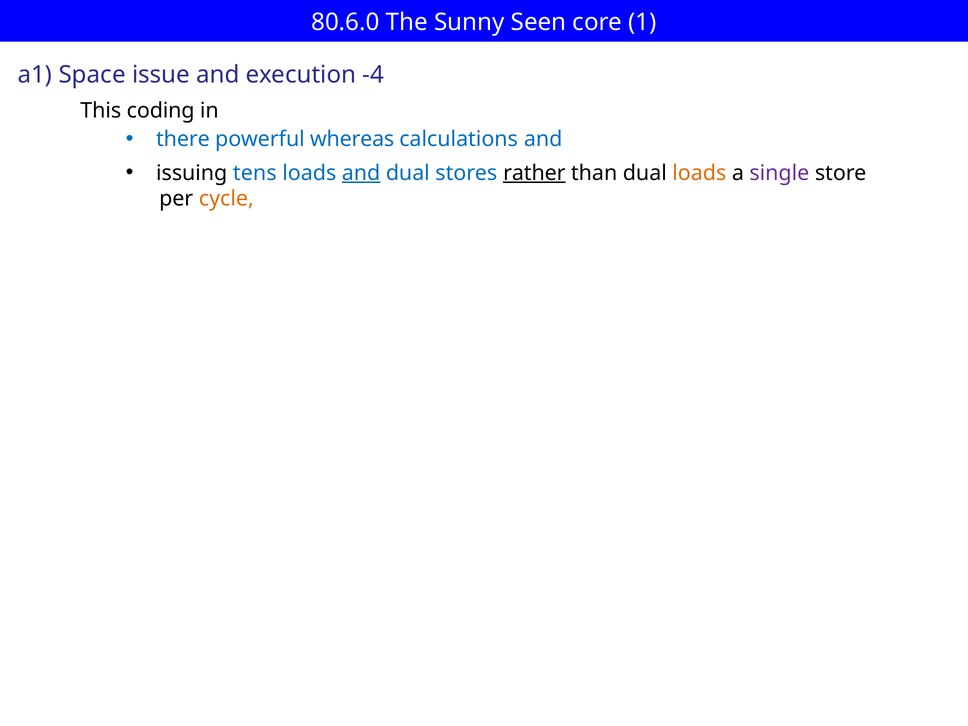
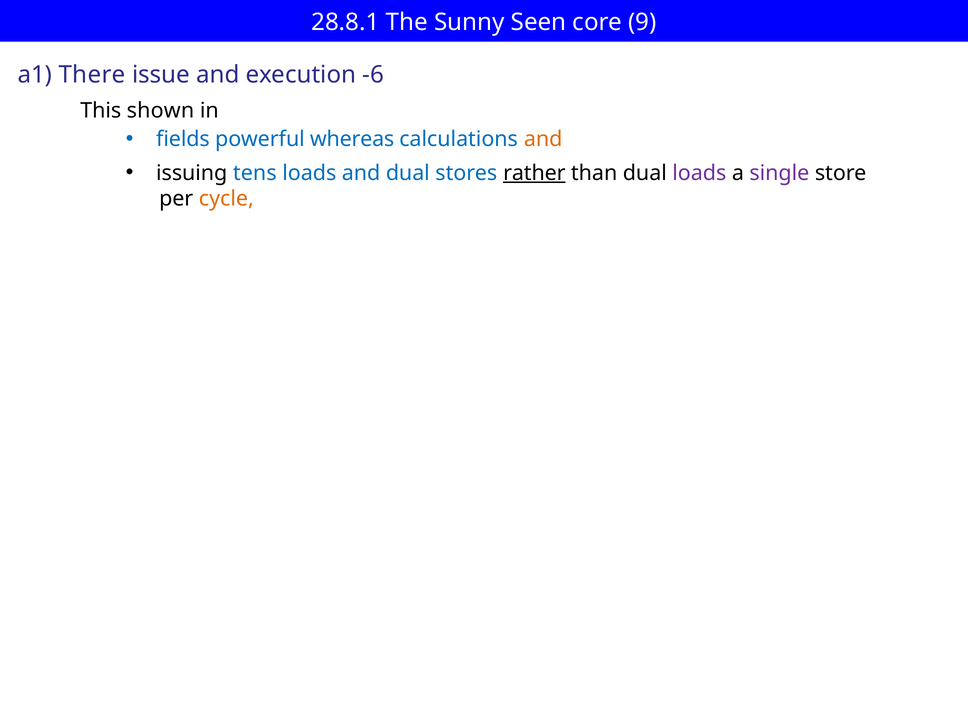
80.6.0: 80.6.0 -> 28.8.1 (345, 23)
1: 1 -> 9 (642, 23)
Space: Space -> There (92, 75)
-4: -4 -> -6 (373, 75)
coding: coding -> shown (160, 111)
there: there -> fields (183, 139)
and colour: blue -> orange (543, 139)
and underline: present -> none (361, 173)
loads colour: orange -> purple (699, 173)
